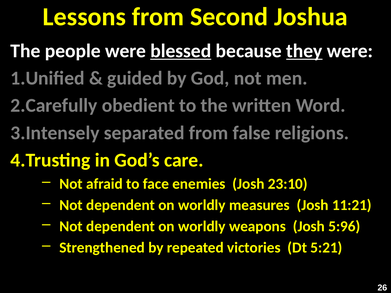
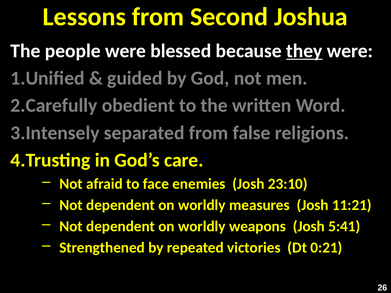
blessed underline: present -> none (181, 51)
5:96: 5:96 -> 5:41 (344, 227)
5:21: 5:21 -> 0:21 (326, 248)
